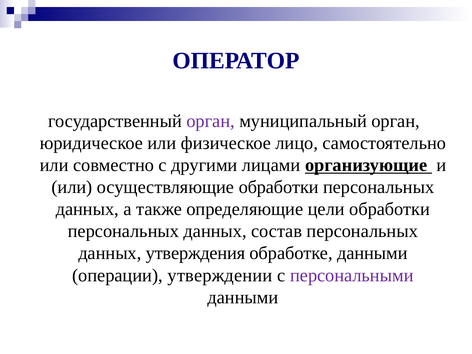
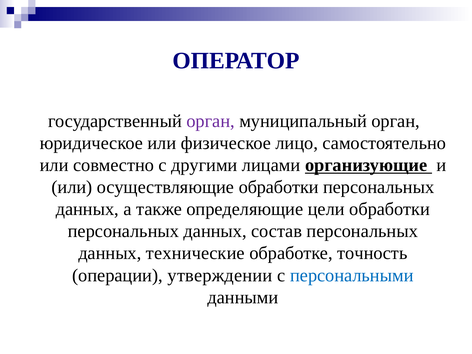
утверждения: утверждения -> технические (195, 253)
обработке данными: данными -> точность (372, 253)
персональными colour: purple -> blue (352, 275)
